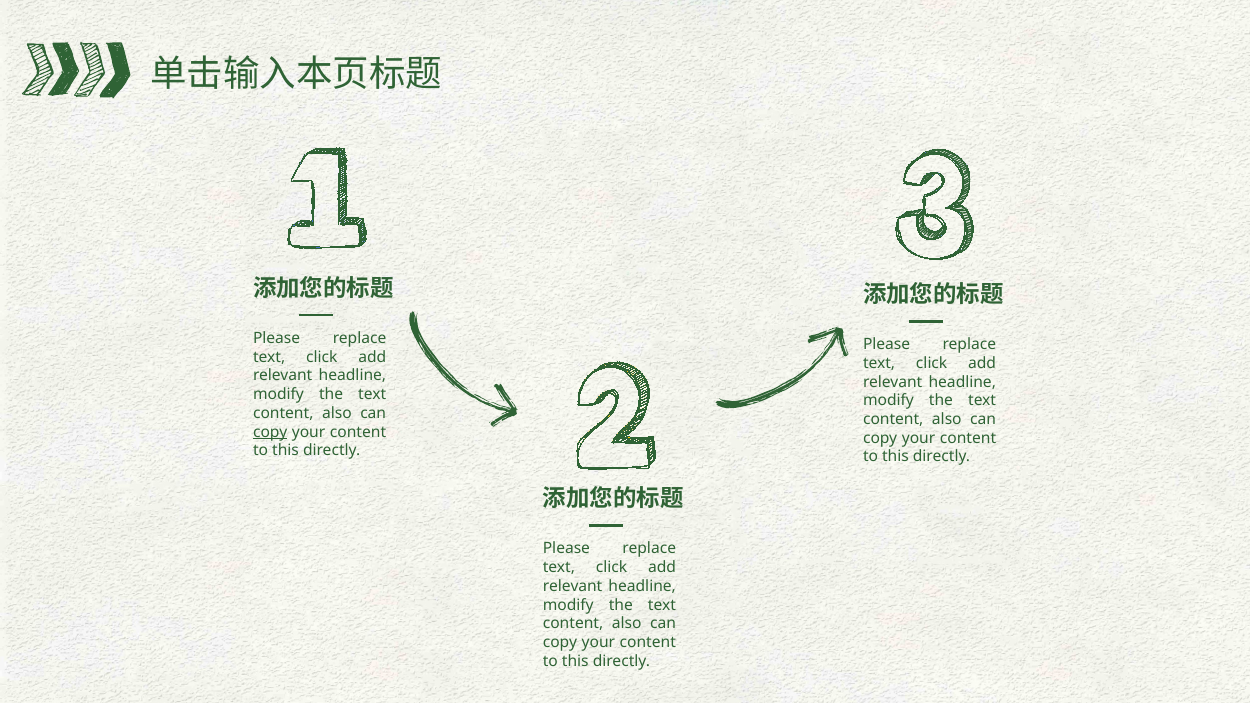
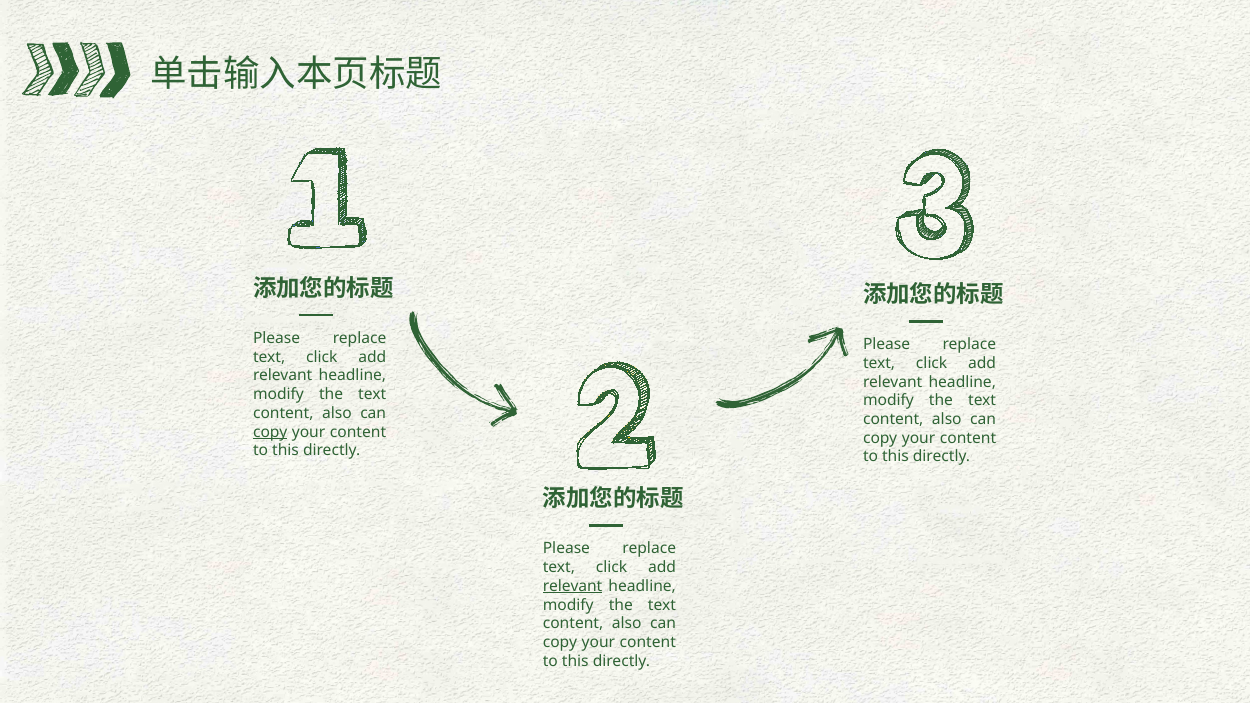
relevant underline: none -> present (573, 586)
